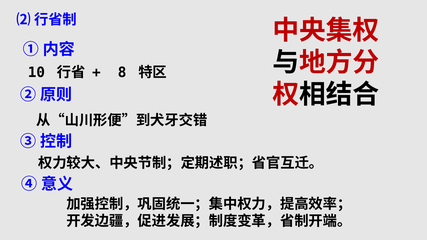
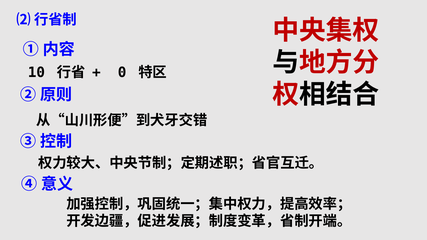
8: 8 -> 0 (122, 72)
